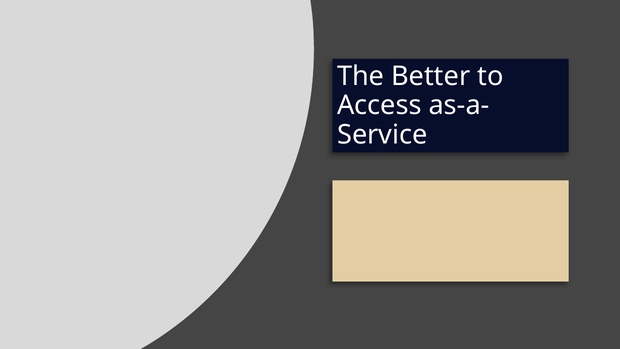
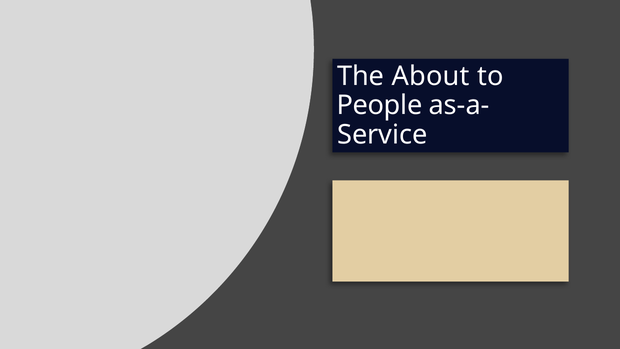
The Better: Better -> About (431, 76)
Access: Access -> People (380, 105)
